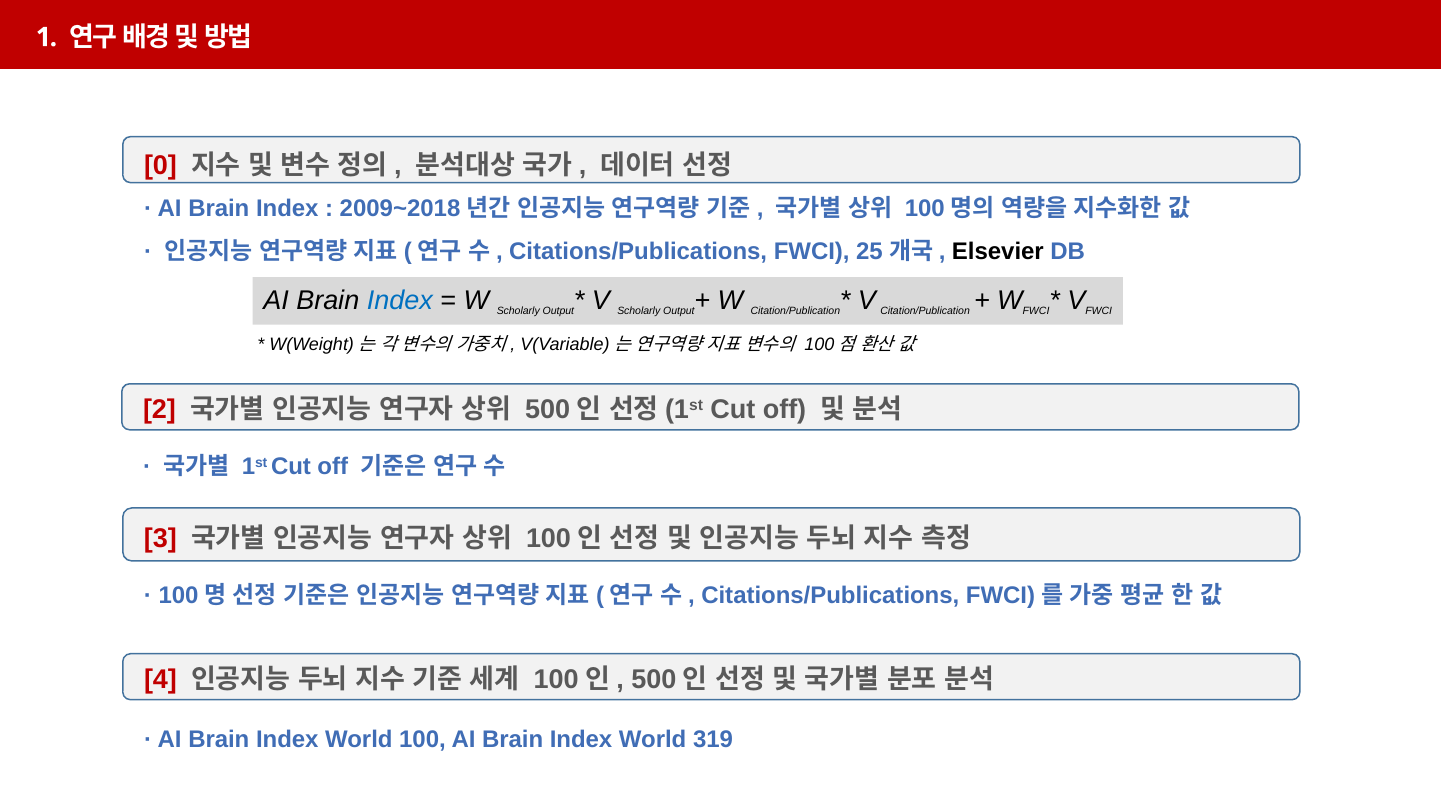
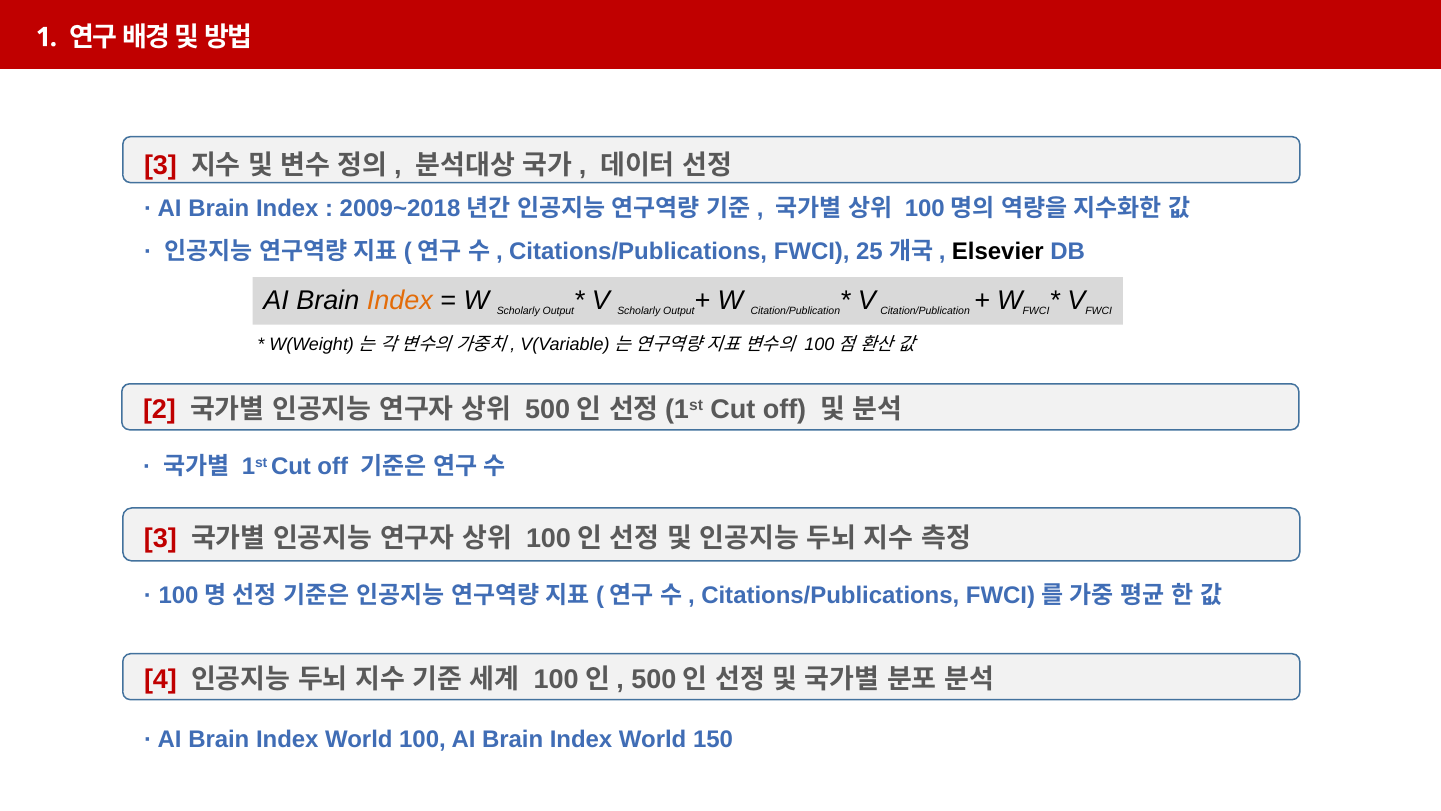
0: 0 -> 3 (161, 165)
Index colour: blue -> orange (400, 300)
319: 319 -> 150 (713, 739)
